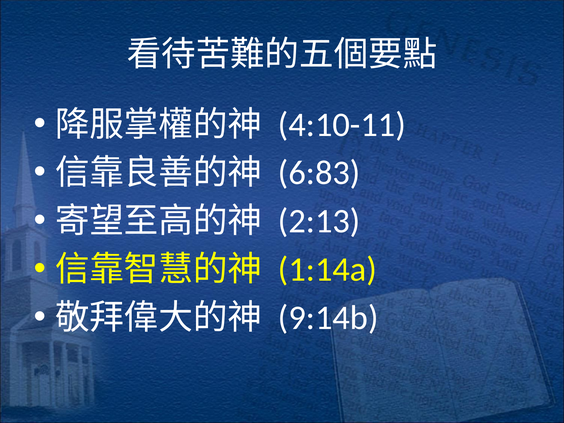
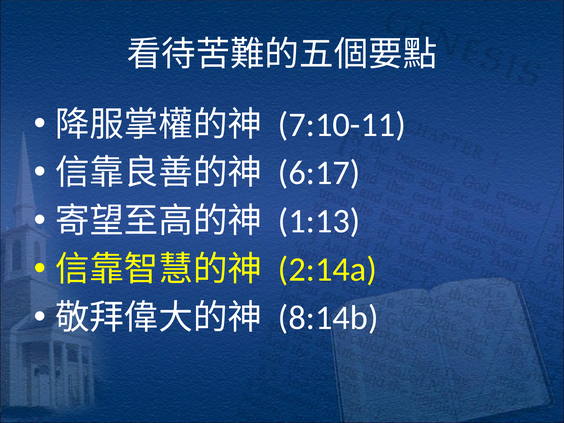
4:10-11: 4:10-11 -> 7:10-11 (342, 125)
6:83: 6:83 -> 6:17 (319, 173)
2:13: 2:13 -> 1:13 (319, 221)
1:14a: 1:14a -> 2:14a (327, 270)
9:14b: 9:14b -> 8:14b (328, 318)
